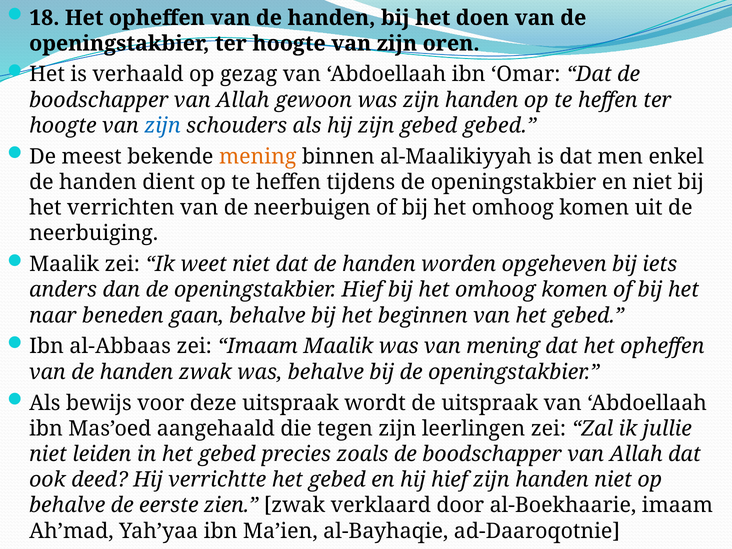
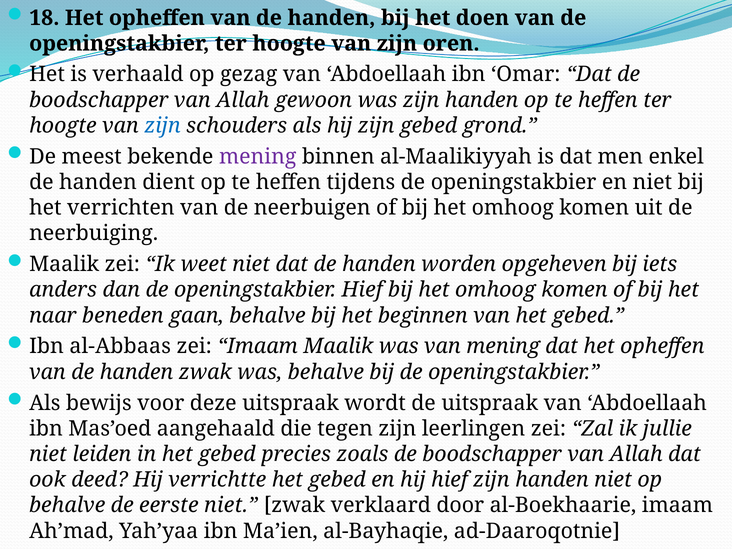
gebed gebed: gebed -> grond (500, 126)
mening colour: orange -> purple (258, 157)
eerste zien: zien -> niet (231, 505)
